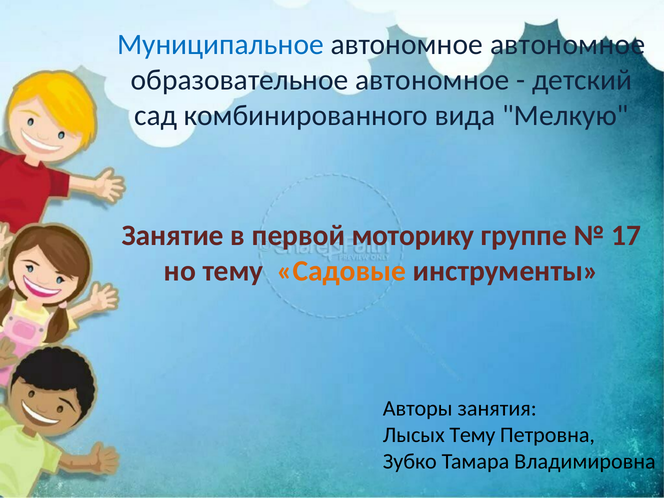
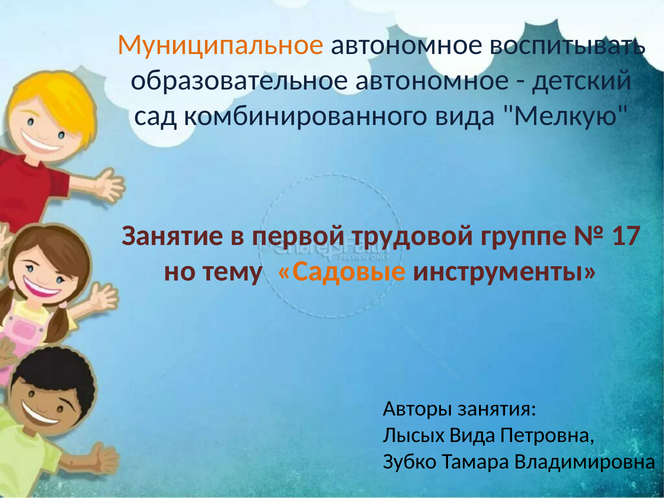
Муниципальное colour: blue -> orange (220, 45)
автономное автономное: автономное -> воспитывать (568, 45)
моторику: моторику -> трудовой (413, 235)
Лысых Тему: Тему -> Вида (472, 435)
